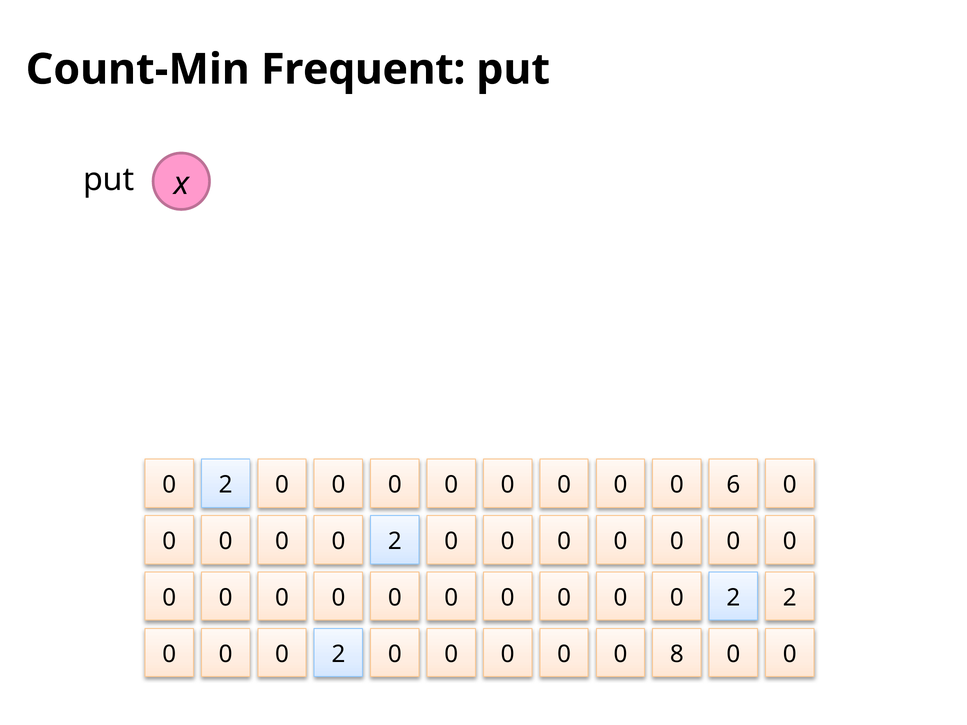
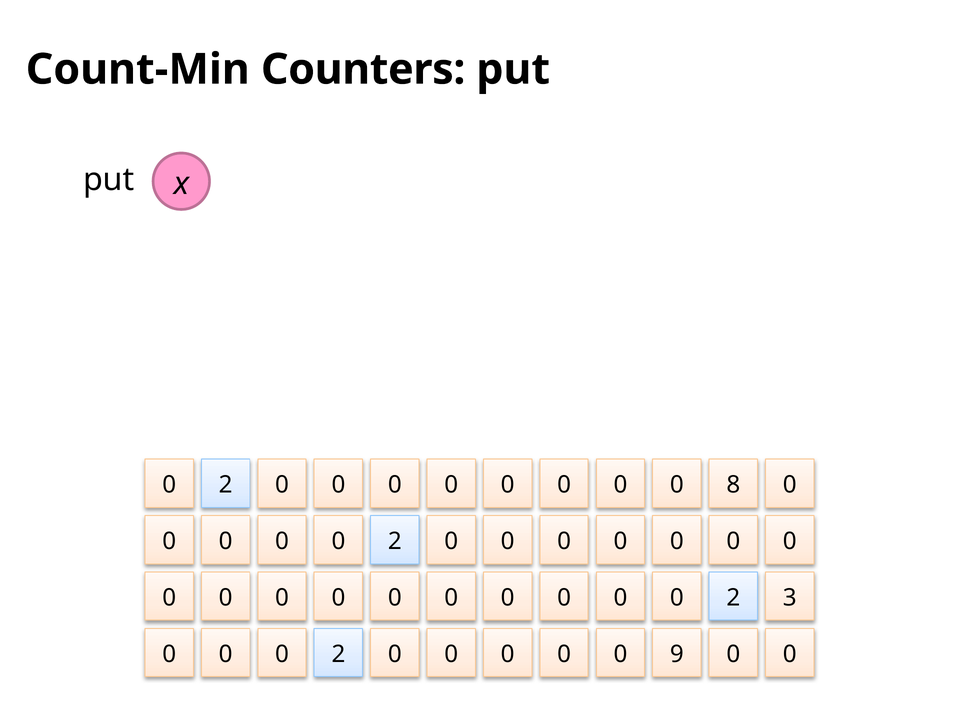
Frequent: Frequent -> Counters (363, 69)
6: 6 -> 8 (733, 485)
2 2: 2 -> 3 (790, 598)
8: 8 -> 9 (677, 654)
